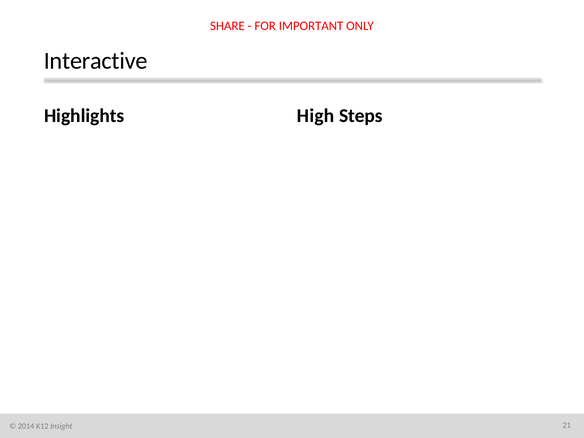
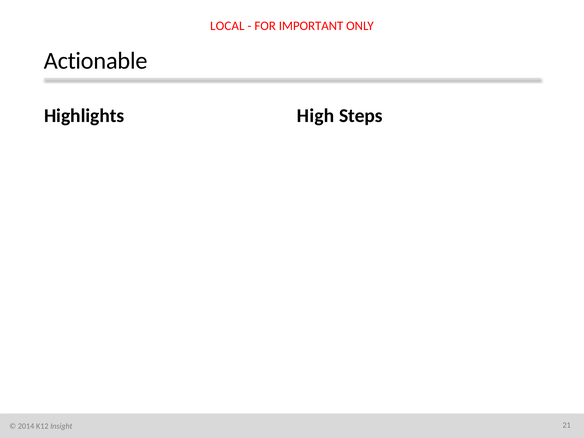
SHARE: SHARE -> LOCAL (227, 26)
Interactive: Interactive -> Actionable (96, 61)
